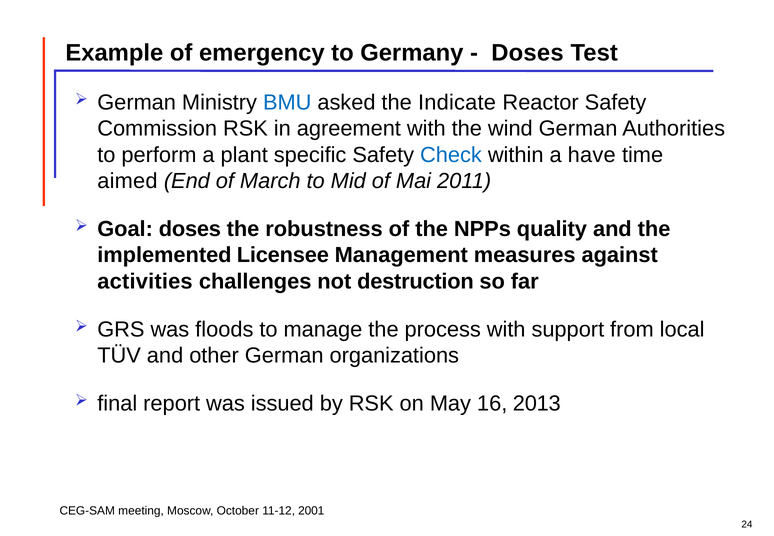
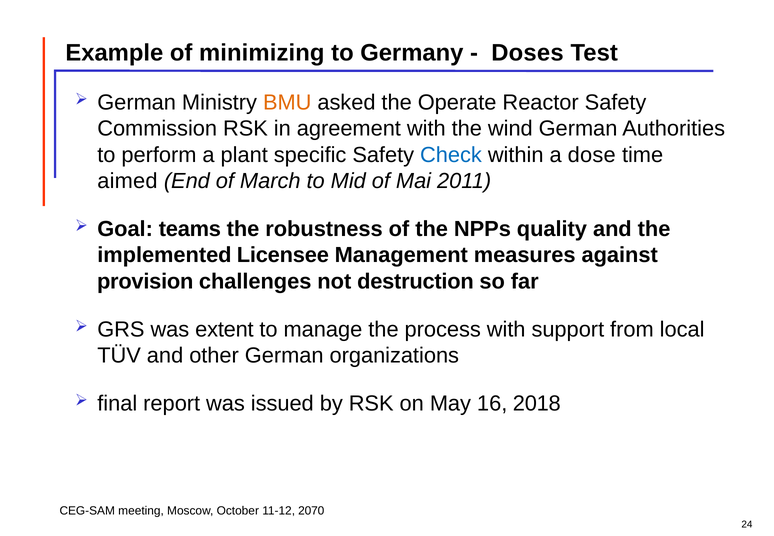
emergency: emergency -> minimizing (262, 53)
BMU colour: blue -> orange (287, 103)
Indicate: Indicate -> Operate (457, 103)
have: have -> dose (592, 155)
Goal doses: doses -> teams (190, 229)
activities: activities -> provision (145, 281)
floods: floods -> extent (224, 329)
2013: 2013 -> 2018 (537, 403)
2001: 2001 -> 2070 (311, 511)
